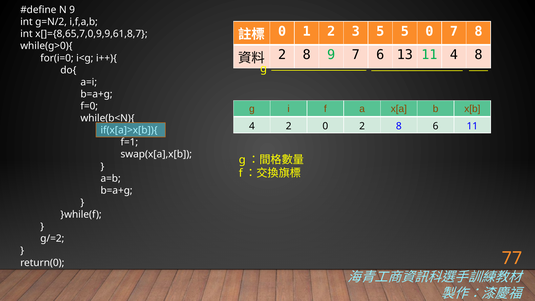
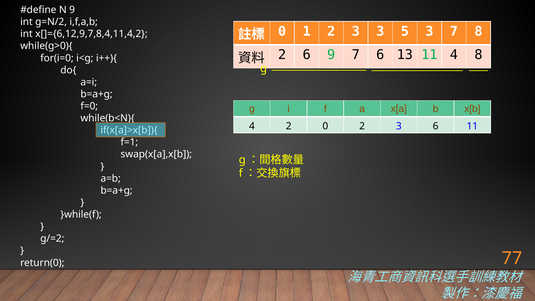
3 5: 5 -> 3 (380, 31)
5 0: 0 -> 3 (429, 31)
x[]={8,65,7,0,9,9,61,8,7: x[]={8,65,7,0,9,9,61,8,7 -> x[]={6,12,9,7,8,4,11,4,2 (91, 34)
8: 8 -> 6 (307, 55)
0 2 8: 8 -> 3 (399, 126)
